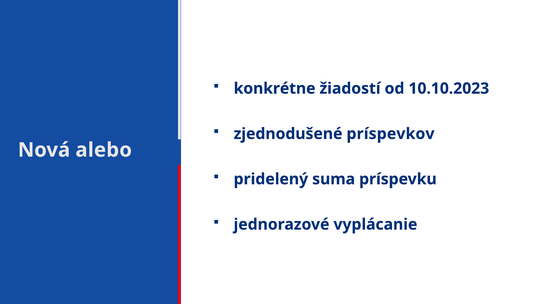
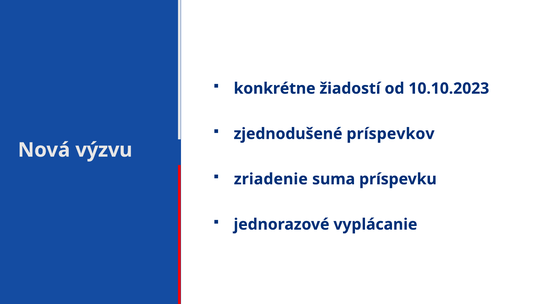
alebo: alebo -> výzvu (104, 150)
pridelený: pridelený -> zriadenie (271, 179)
